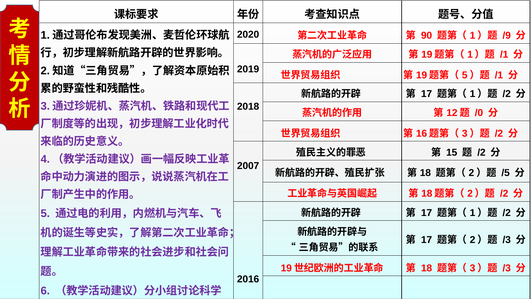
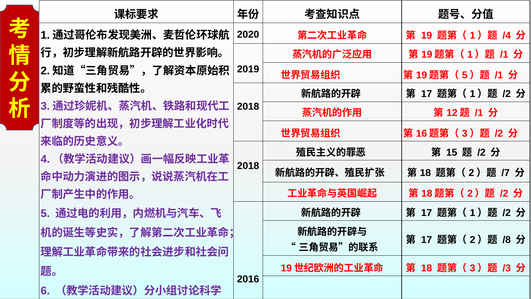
90: 90 -> 19 (427, 36)
/9: /9 -> /4 (507, 36)
/0: /0 -> /1 (479, 113)
2007: 2007 -> 2018 (248, 166)
/5: /5 -> /7 (506, 173)
/3: /3 -> /8 (507, 239)
